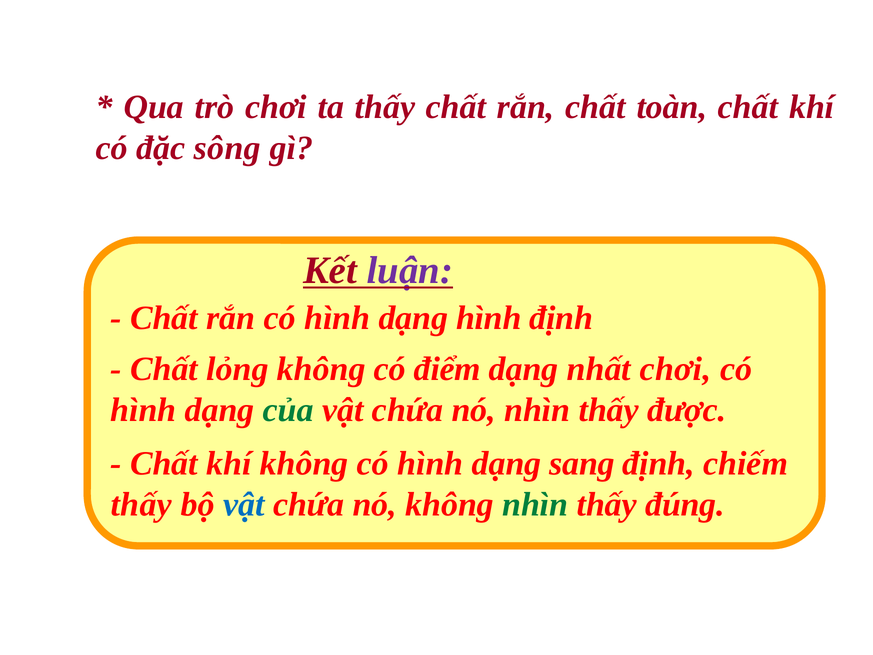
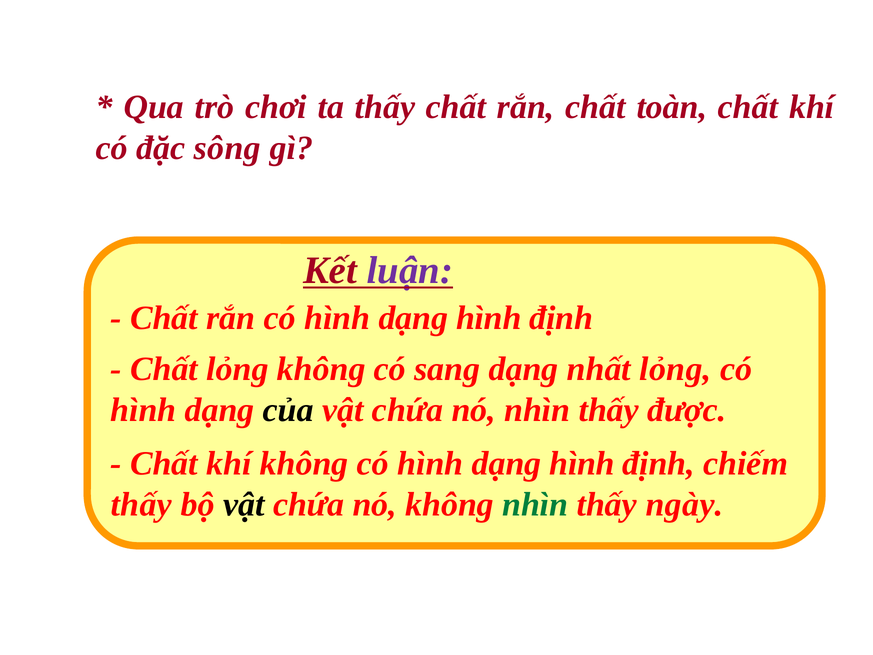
điểm: điểm -> sang (447, 369)
nhất chơi: chơi -> lỏng (675, 369)
của colour: green -> black (288, 410)
sang: sang -> hình (582, 464)
vật colour: blue -> black (244, 504)
đúng: đúng -> ngày (685, 504)
